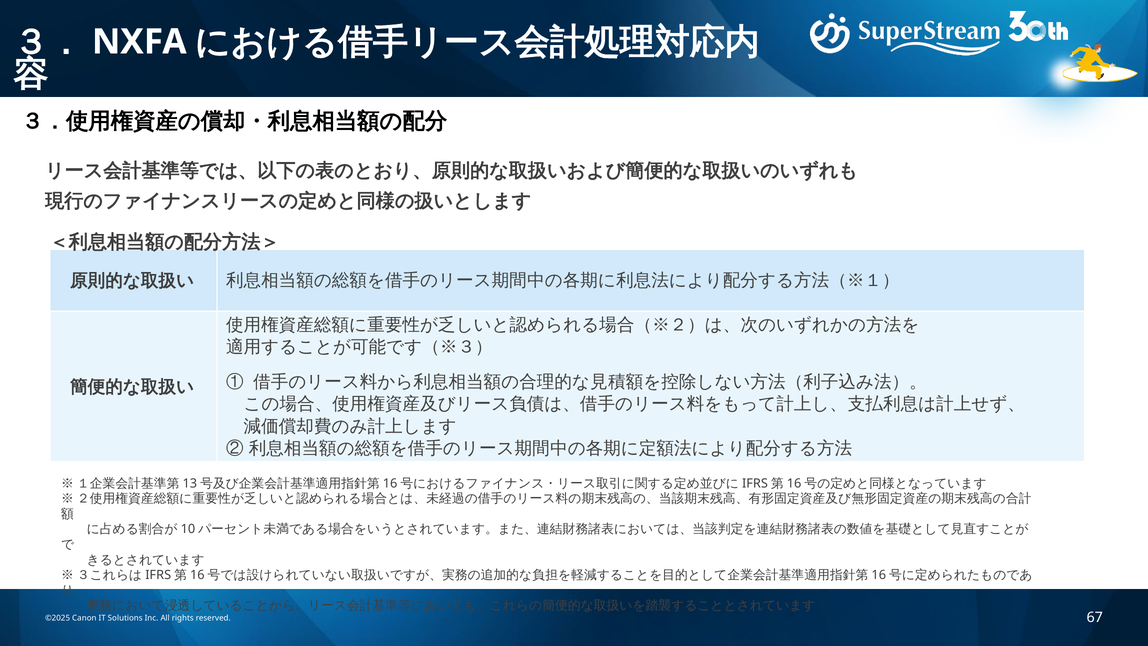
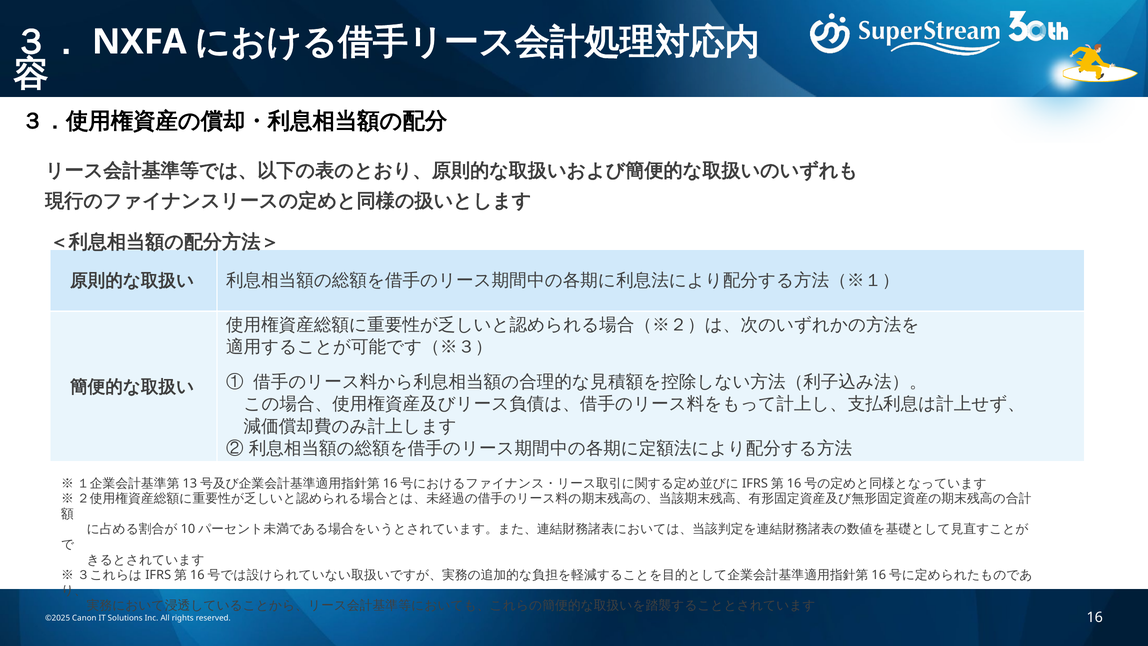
67: 67 -> 16 (1095, 617)
